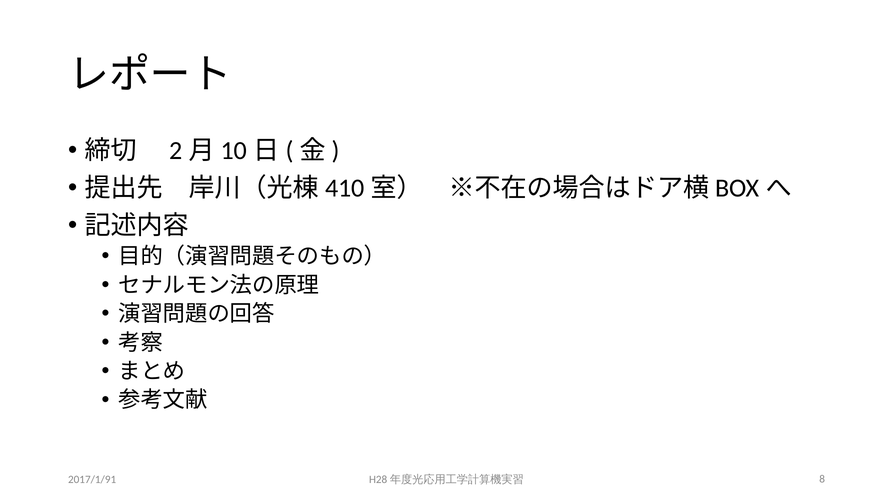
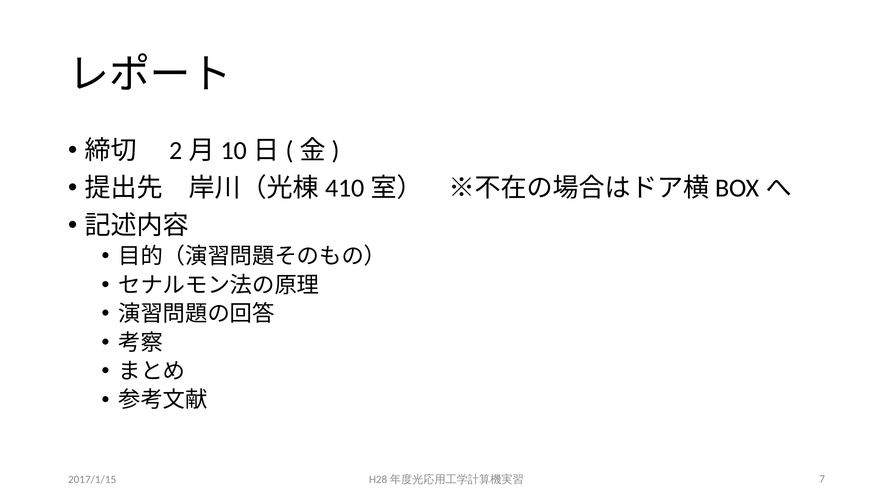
2017/1/91: 2017/1/91 -> 2017/1/15 (92, 480)
8: 8 -> 7 (822, 480)
